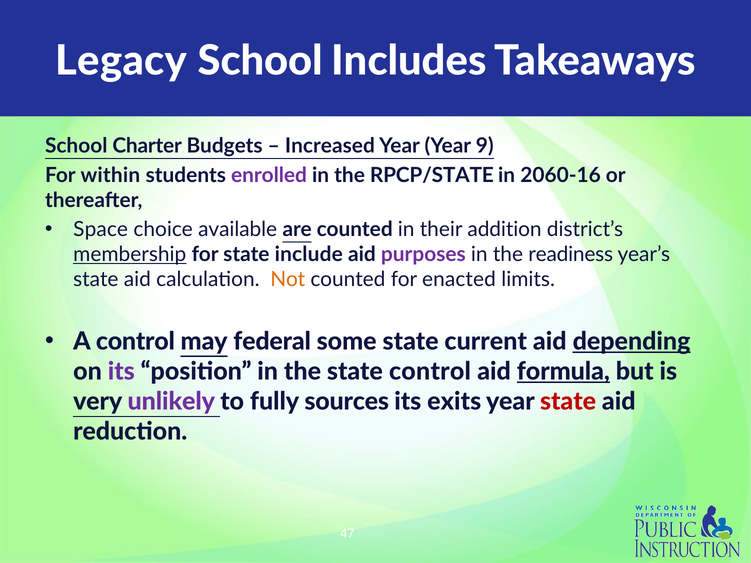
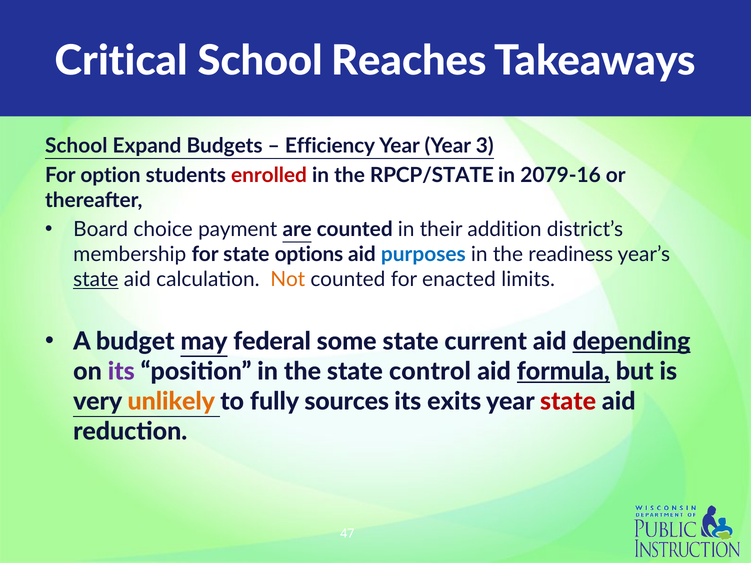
Legacy: Legacy -> Critical (121, 61)
Includes: Includes -> Reaches (409, 61)
Charter: Charter -> Expand (147, 146)
Increased: Increased -> Efficiency (330, 146)
9: 9 -> 3 (485, 146)
within: within -> option (111, 175)
enrolled colour: purple -> red (269, 175)
2060-16: 2060-16 -> 2079-16 (561, 175)
Space: Space -> Board (101, 230)
available: available -> payment (238, 230)
membership underline: present -> none (130, 255)
include: include -> options (309, 255)
purposes colour: purple -> blue (423, 255)
state underline: none -> present (96, 280)
A control: control -> budget (135, 342)
unlikely colour: purple -> orange (171, 402)
